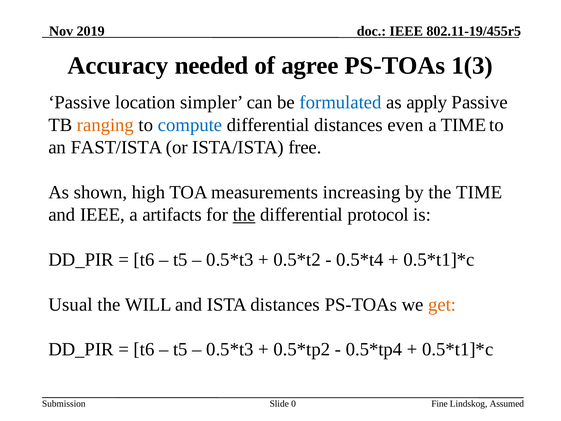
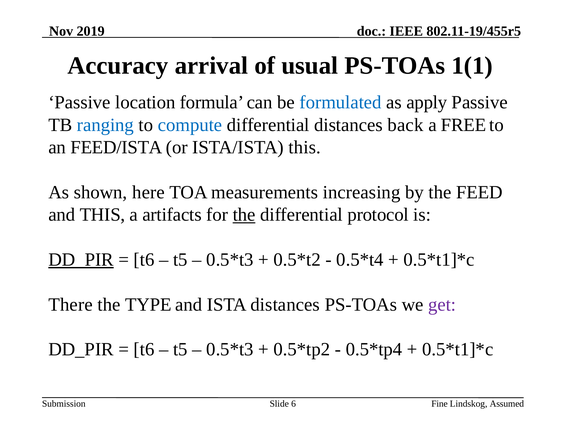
needed: needed -> arrival (211, 66)
agree: agree -> usual (310, 66)
1(3: 1(3 -> 1(1 (472, 66)
simpler: simpler -> formula (212, 102)
ranging colour: orange -> blue (105, 125)
even: even -> back (405, 125)
a TIME: TIME -> FREE (464, 125)
FAST/ISTA: FAST/ISTA -> FEED/ISTA (117, 147)
ISTA/ISTA free: free -> this (305, 147)
high: high -> here (149, 192)
the TIME: TIME -> FEED (479, 192)
and IEEE: IEEE -> THIS (102, 215)
DD_PIR underline: none -> present (81, 260)
Usual: Usual -> There (71, 304)
WILL: WILL -> TYPE (148, 304)
get colour: orange -> purple (442, 304)
0: 0 -> 6 (294, 404)
